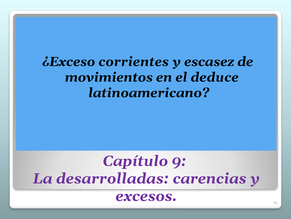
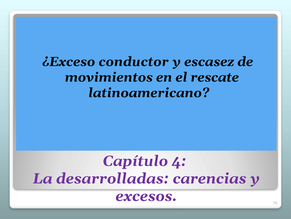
corrientes: corrientes -> conductor (134, 62)
deduce: deduce -> rescate (215, 77)
9: 9 -> 4 (179, 161)
